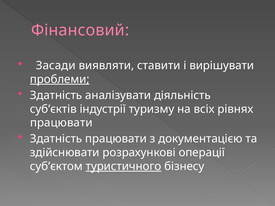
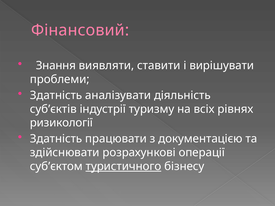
Засади: Засади -> Знання (56, 66)
проблеми underline: present -> none (60, 79)
працювати: працювати -> ризикології (61, 123)
